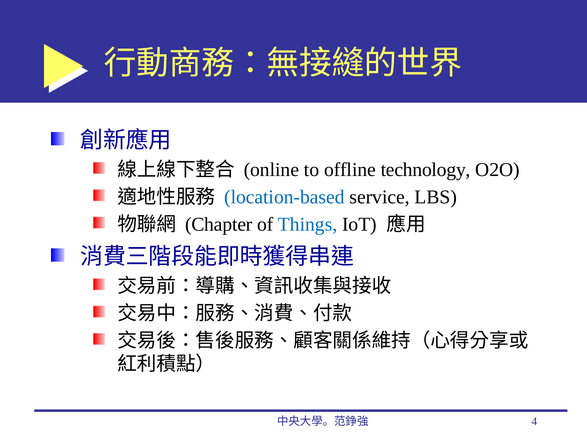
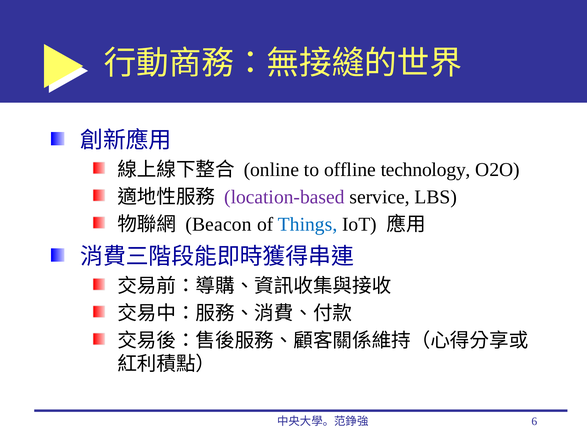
location-based colour: blue -> purple (284, 197)
Chapter: Chapter -> Beacon (219, 224)
4: 4 -> 6 (534, 421)
